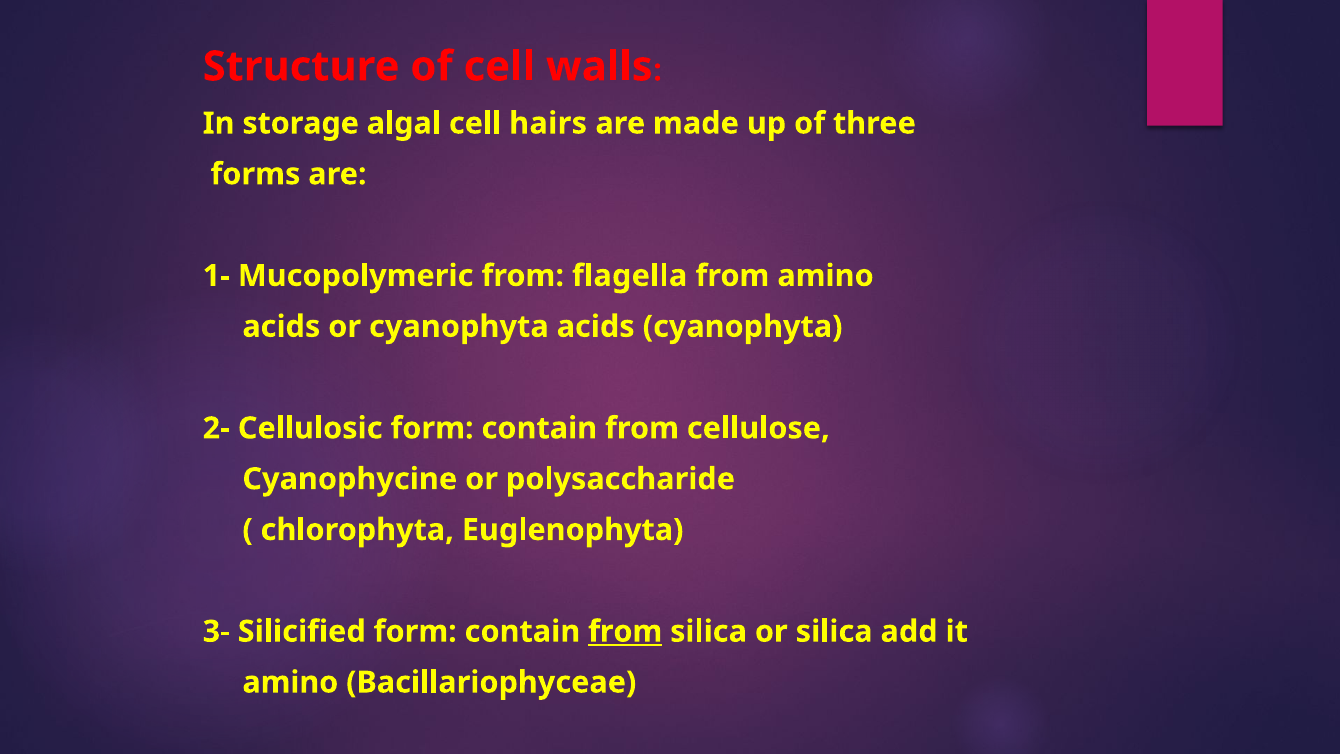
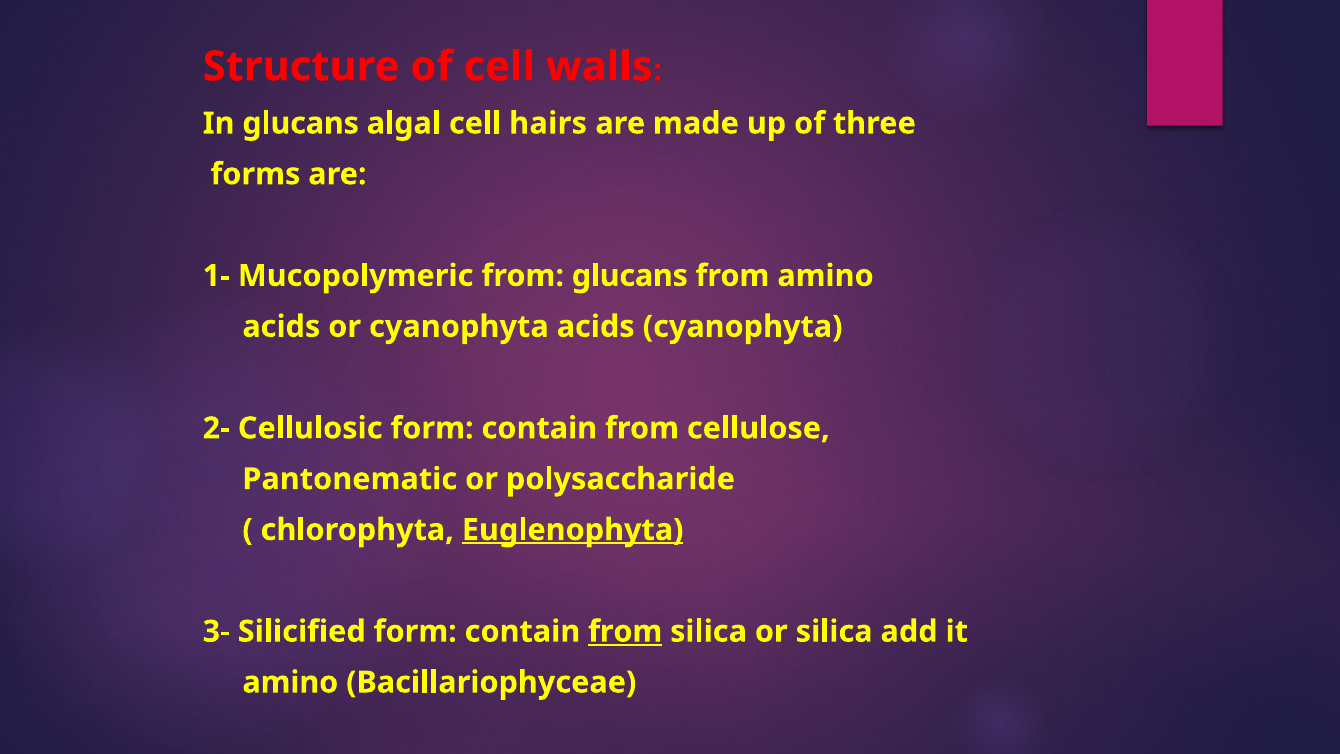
In storage: storage -> glucans (301, 123)
from flagella: flagella -> glucans (630, 276)
Cyanophycine: Cyanophycine -> Pantonematic (350, 479)
Euglenophyta underline: none -> present (573, 530)
